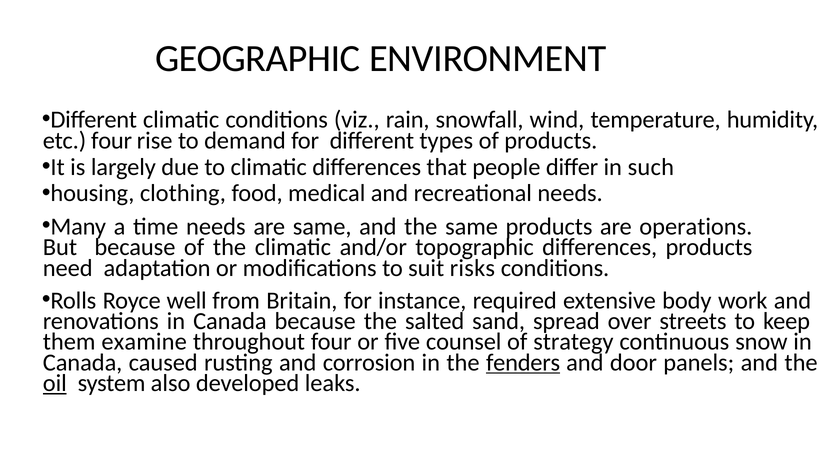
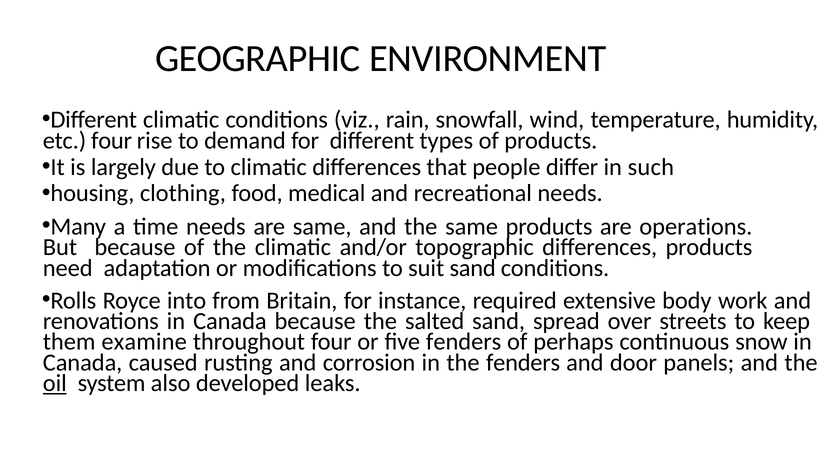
suit risks: risks -> sand (473, 268)
well: well -> into (187, 301)
five counsel: counsel -> fenders (464, 342)
strategy: strategy -> perhaps (573, 342)
fenders underline: present -> none (523, 362)
